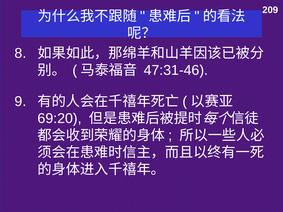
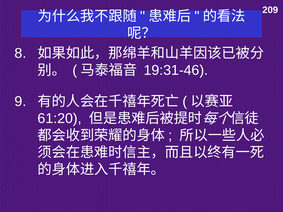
47:31-46: 47:31-46 -> 19:31-46 (176, 70)
69:20: 69:20 -> 61:20 (60, 119)
